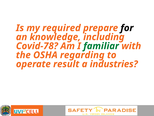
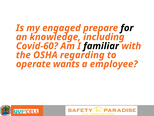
required: required -> engaged (62, 28)
Covid-78: Covid-78 -> Covid-60 (37, 46)
familiar colour: green -> black (101, 46)
result: result -> wants (66, 64)
industries: industries -> employee (114, 64)
